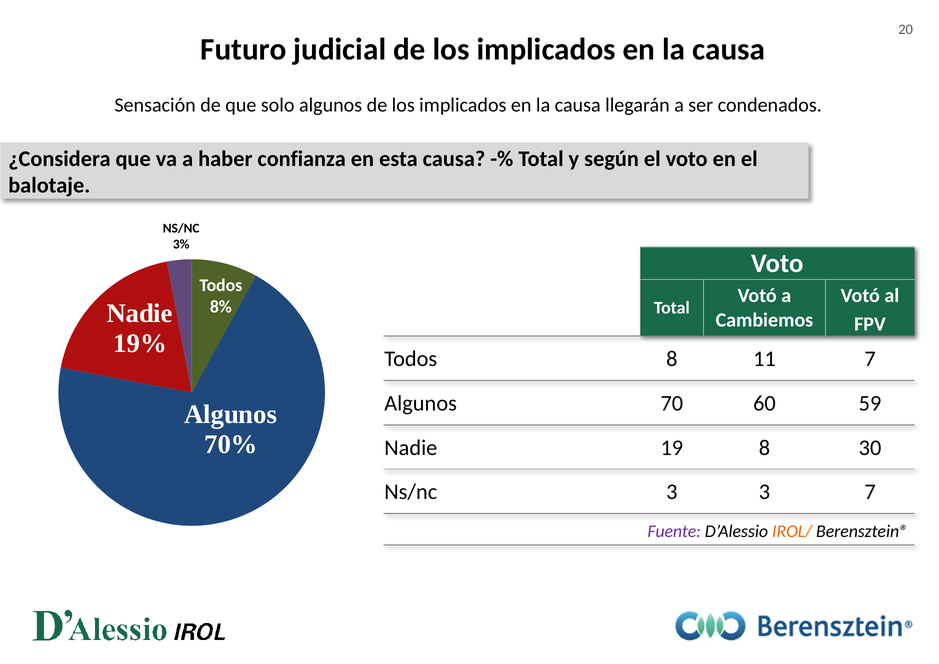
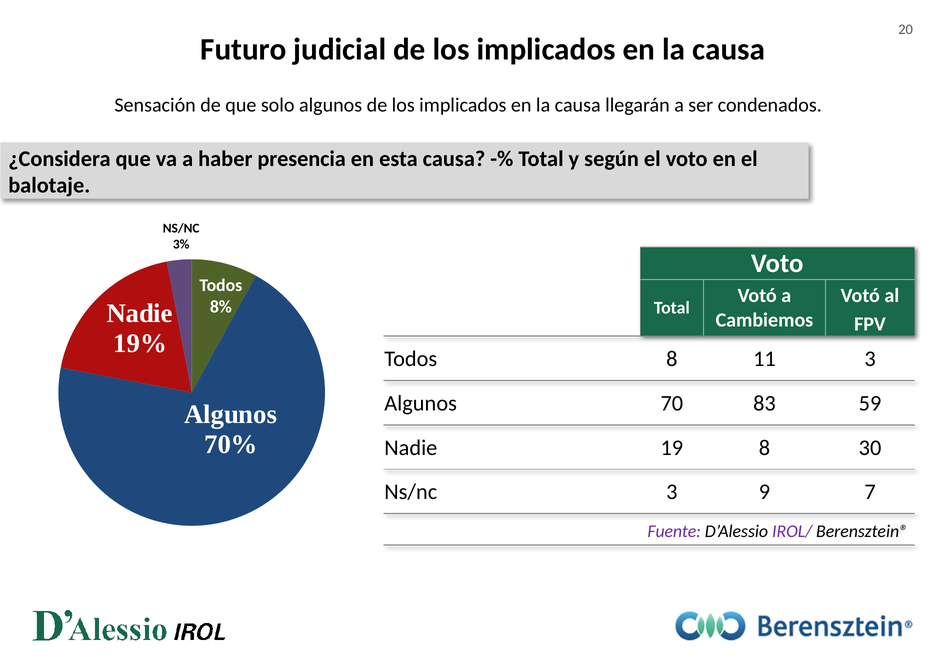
confianza: confianza -> presencia (302, 159)
11 7: 7 -> 3 (870, 359)
60: 60 -> 83 (764, 403)
3 3: 3 -> 9 (764, 492)
IROL/ colour: orange -> purple (792, 531)
